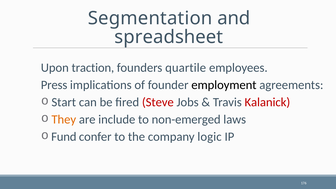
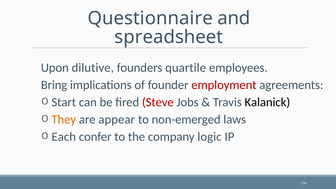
Segmentation: Segmentation -> Questionnaire (150, 18)
traction: traction -> dilutive (93, 68)
Press: Press -> Bring (54, 85)
employment colour: black -> red (224, 85)
Kalanick colour: red -> black (267, 102)
include: include -> appear (117, 119)
Fund: Fund -> Each (64, 137)
